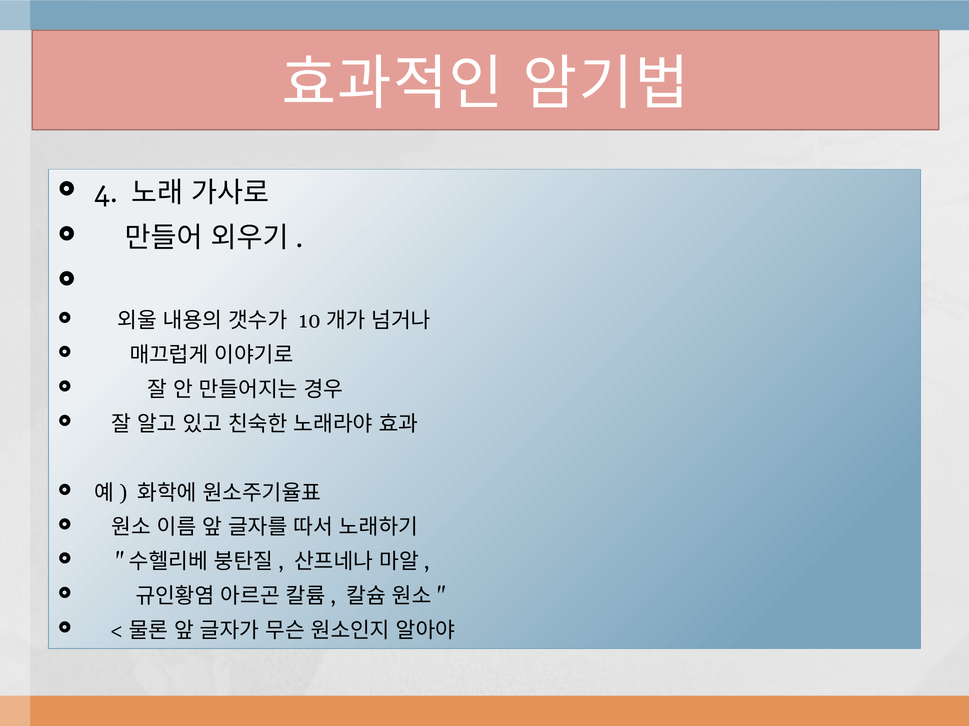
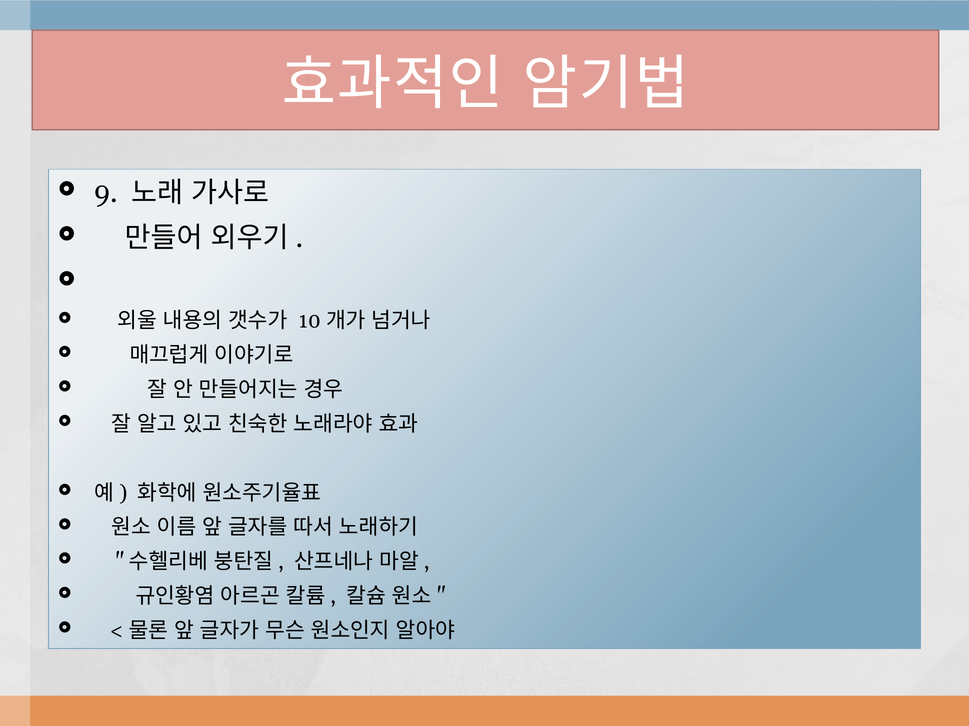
4: 4 -> 9 (106, 193)
